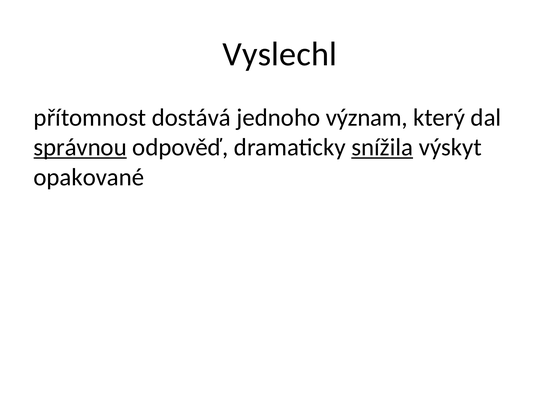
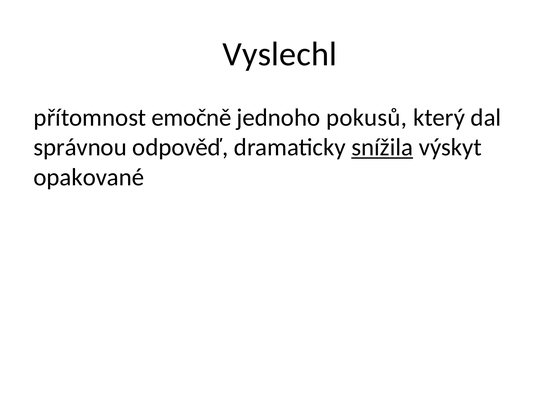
dostává: dostává -> emočně (191, 117)
význam: význam -> pokusů (367, 117)
správnou underline: present -> none (80, 147)
